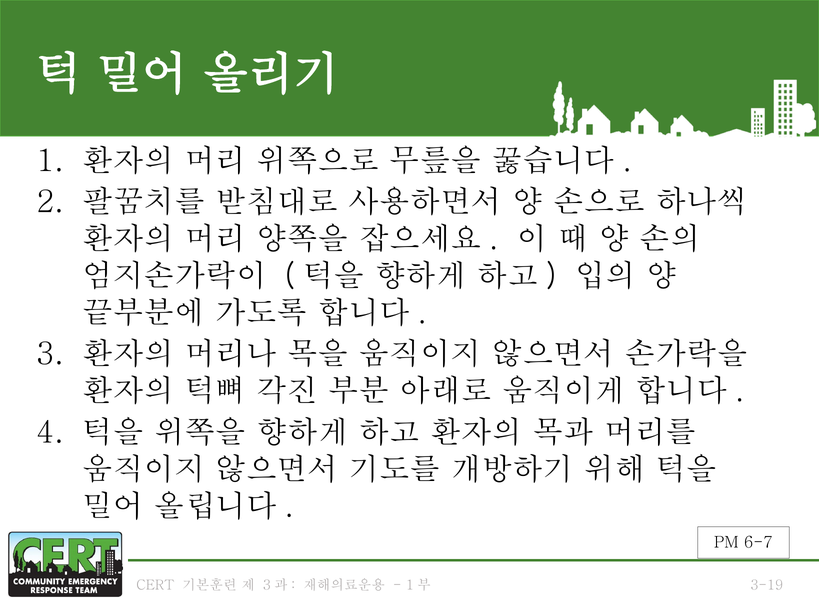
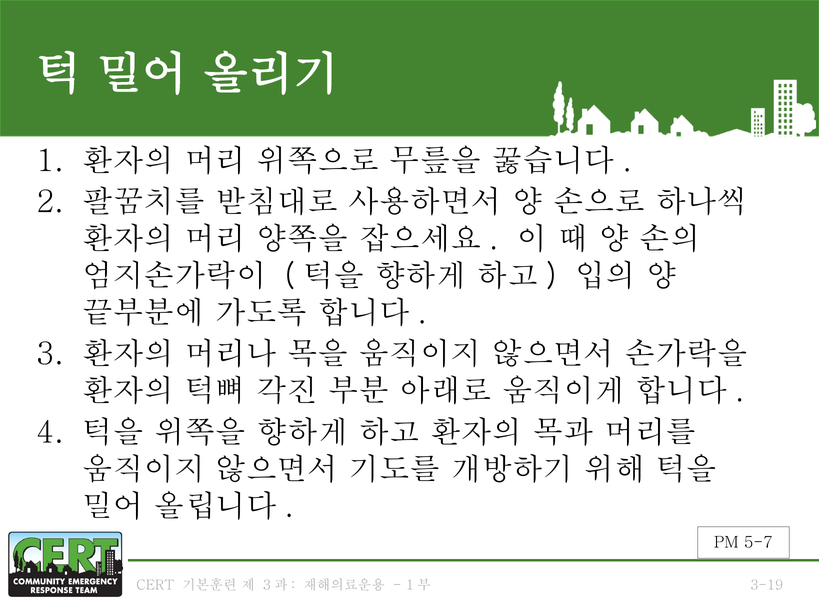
6-7: 6-7 -> 5-7 (758, 543)
